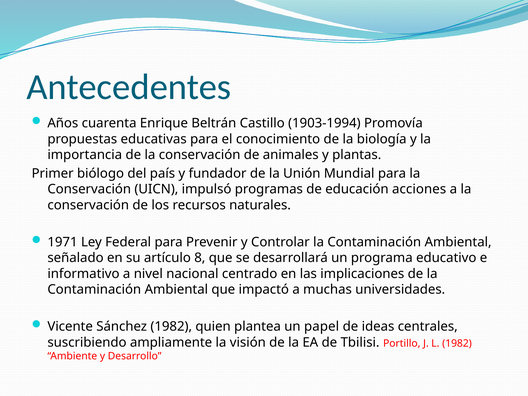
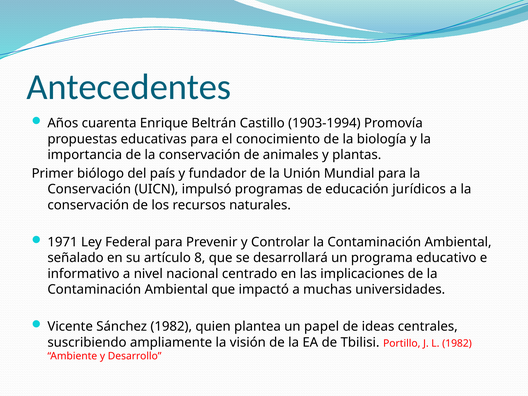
acciones: acciones -> jurídicos (419, 189)
